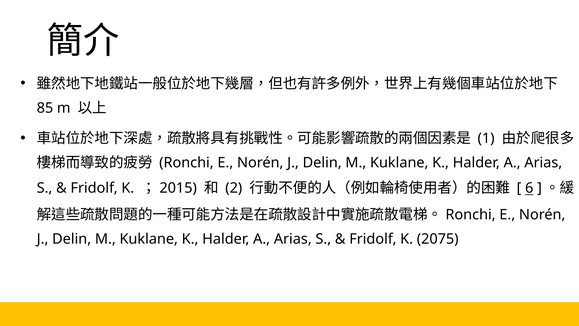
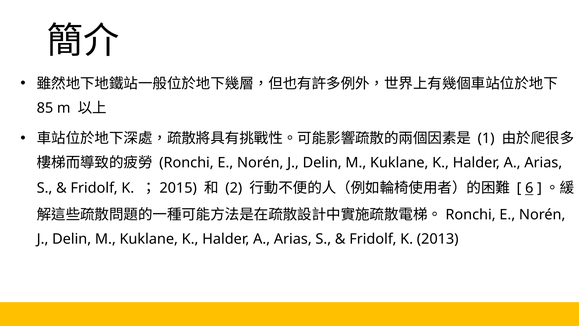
2075: 2075 -> 2013 (438, 239)
